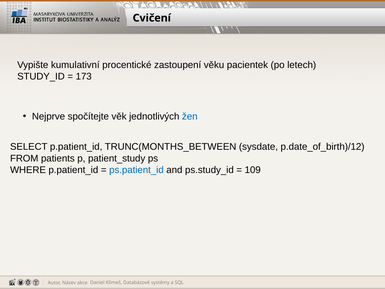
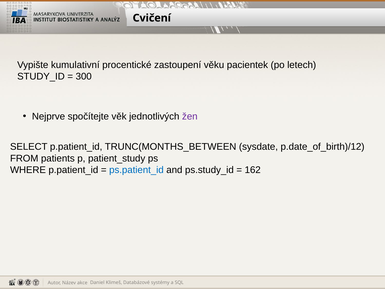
173: 173 -> 300 (84, 76)
žen colour: blue -> purple (190, 116)
109: 109 -> 162 (253, 170)
